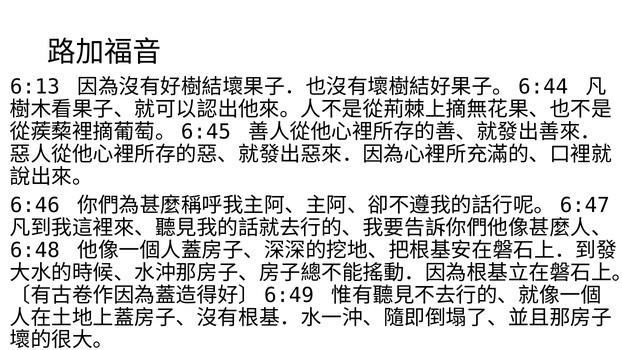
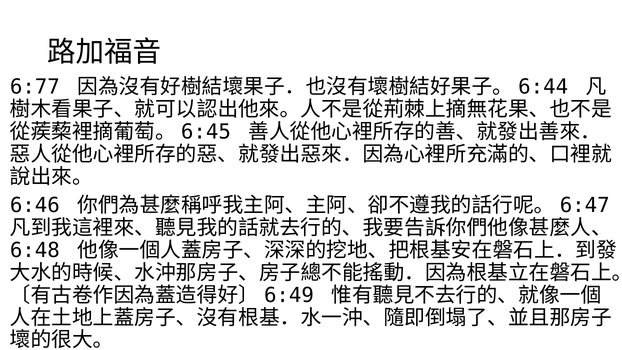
6:13: 6:13 -> 6:77 (35, 87)
